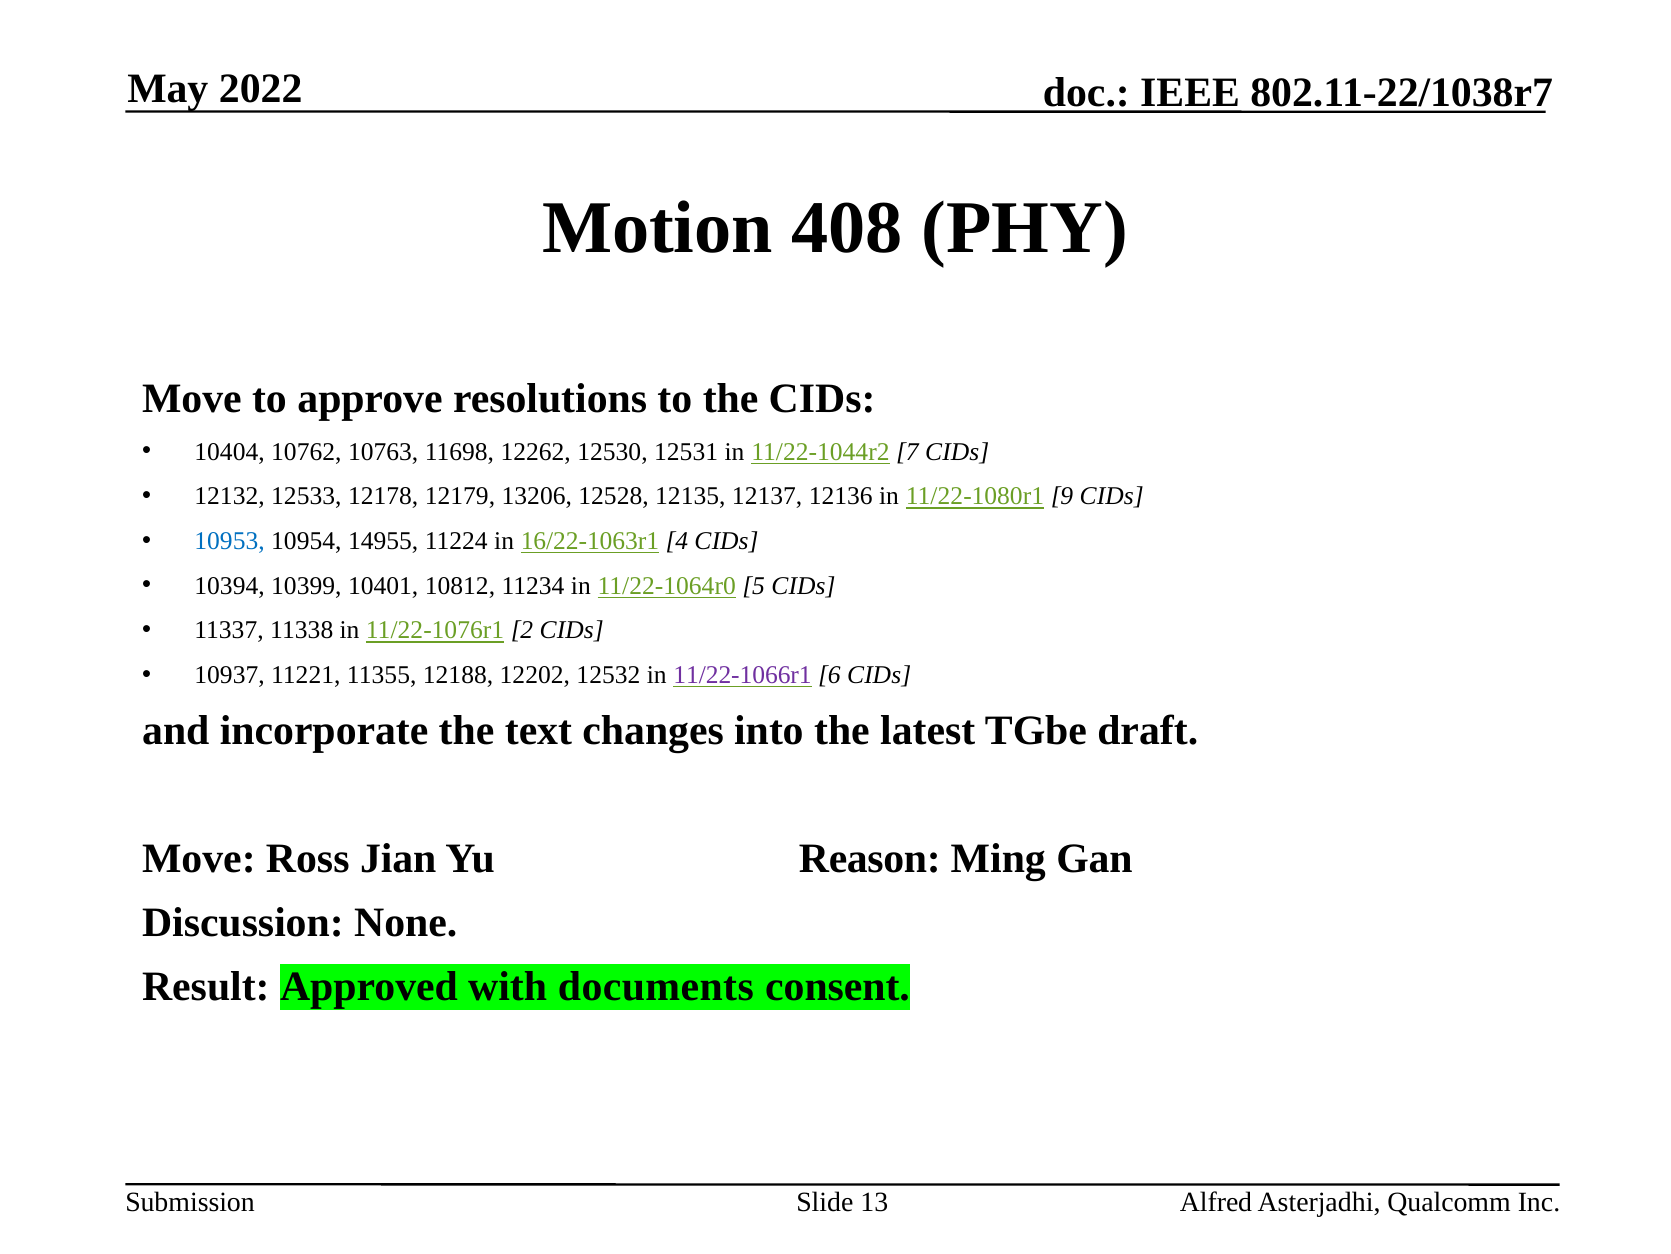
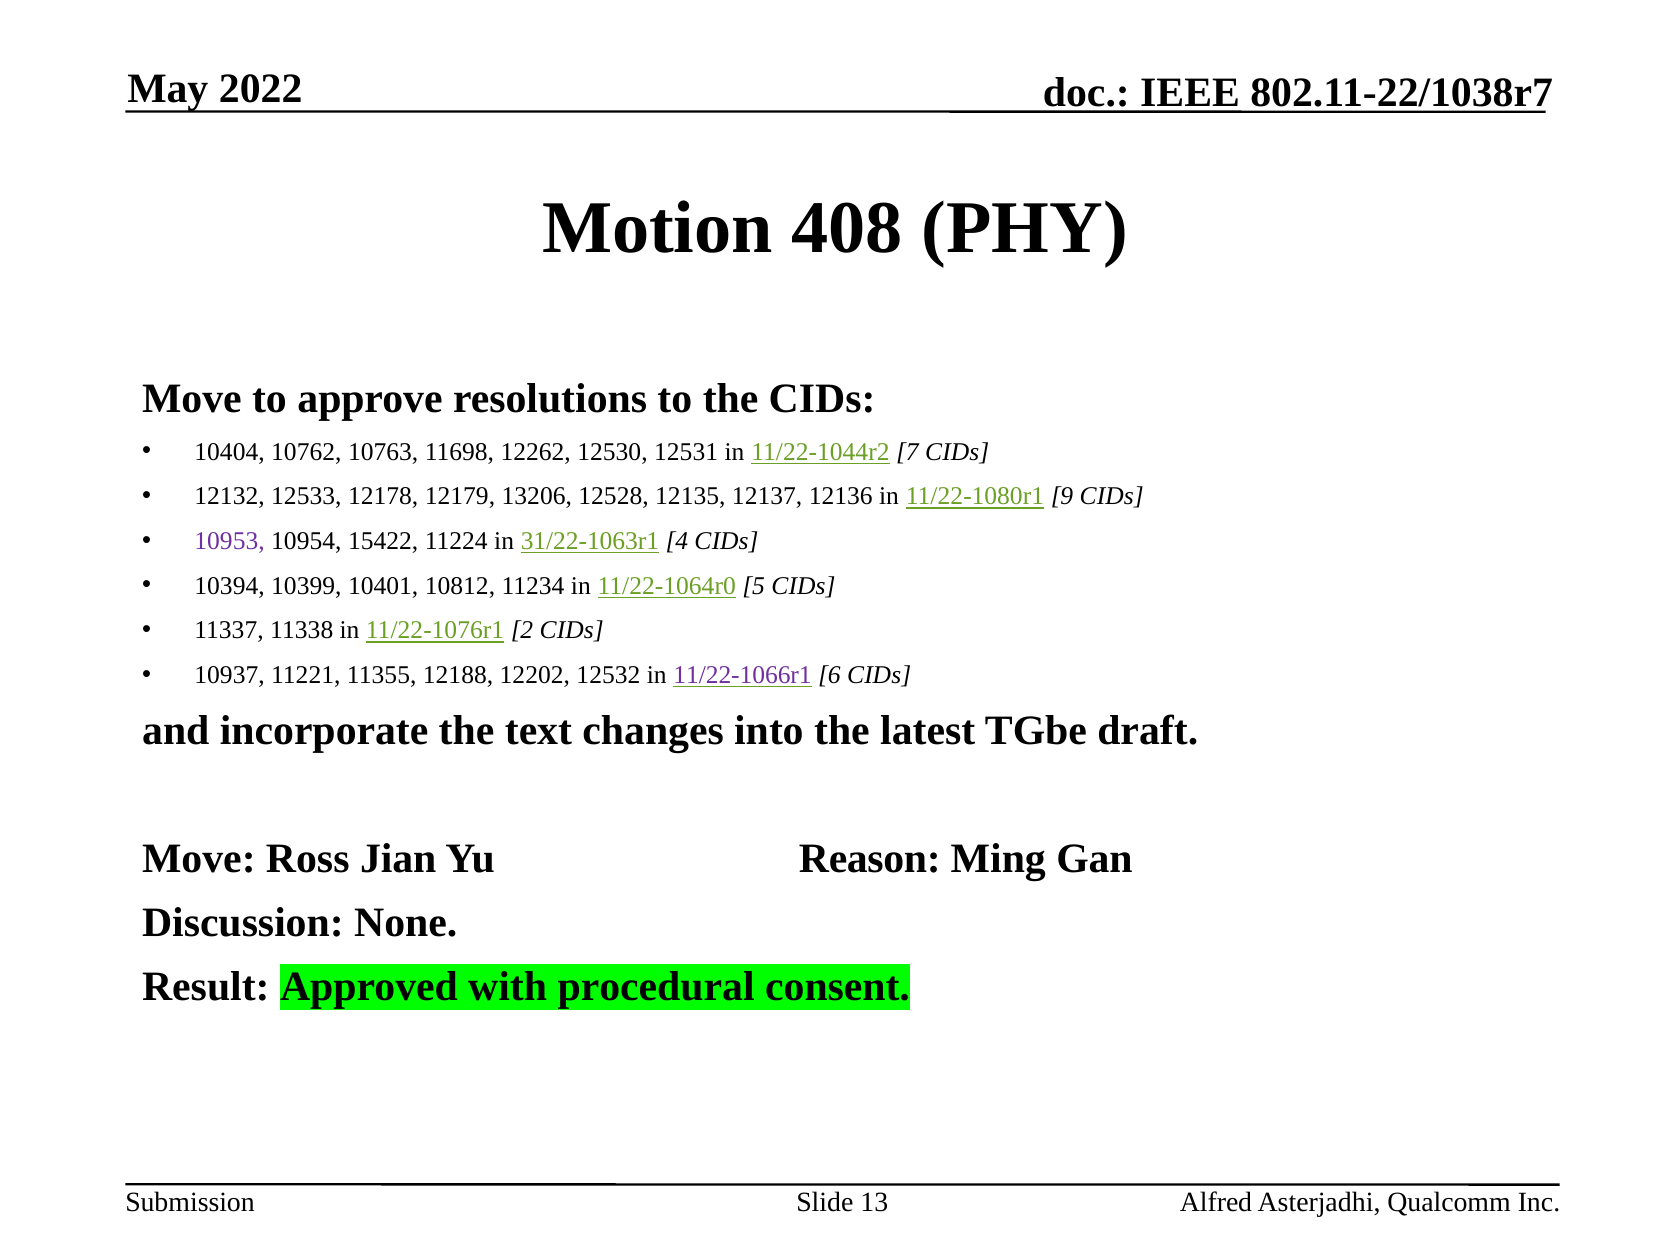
10953 colour: blue -> purple (230, 541)
14955: 14955 -> 15422 (383, 541)
16/22-1063r1: 16/22-1063r1 -> 31/22-1063r1 (590, 541)
documents: documents -> procedural (656, 986)
